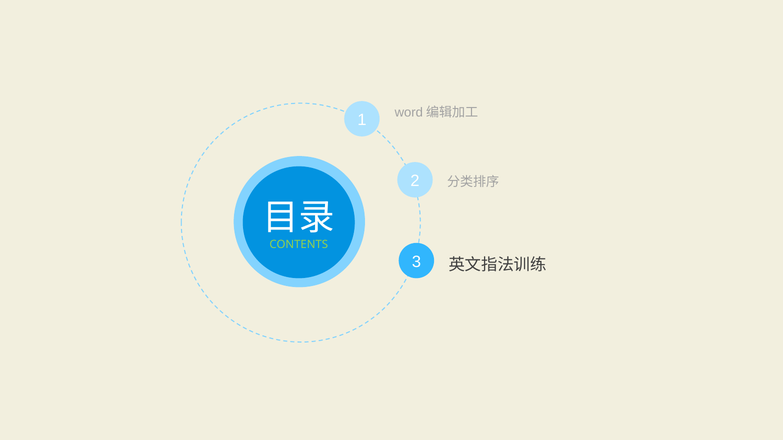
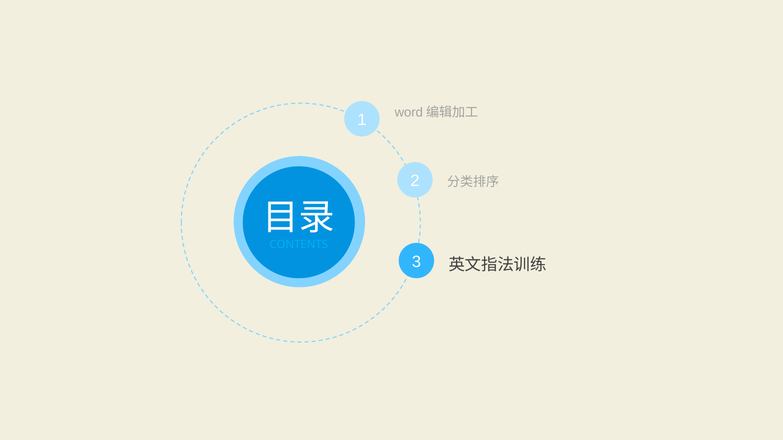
CONTENTS colour: light green -> light blue (299, 245)
